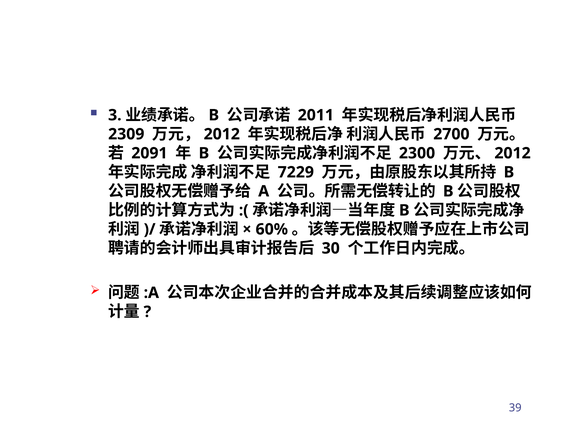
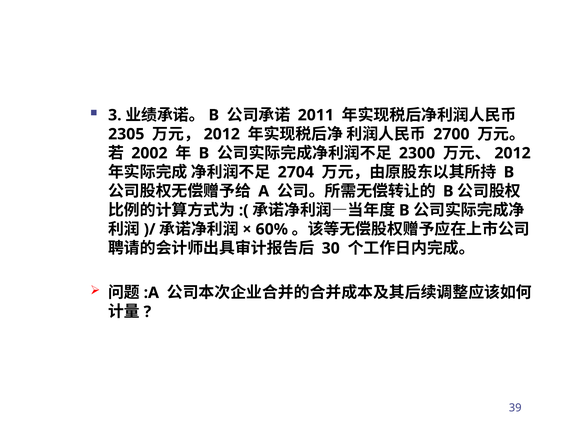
2309: 2309 -> 2305 (126, 134)
2091: 2091 -> 2002 (149, 153)
7229: 7229 -> 2704 (296, 172)
